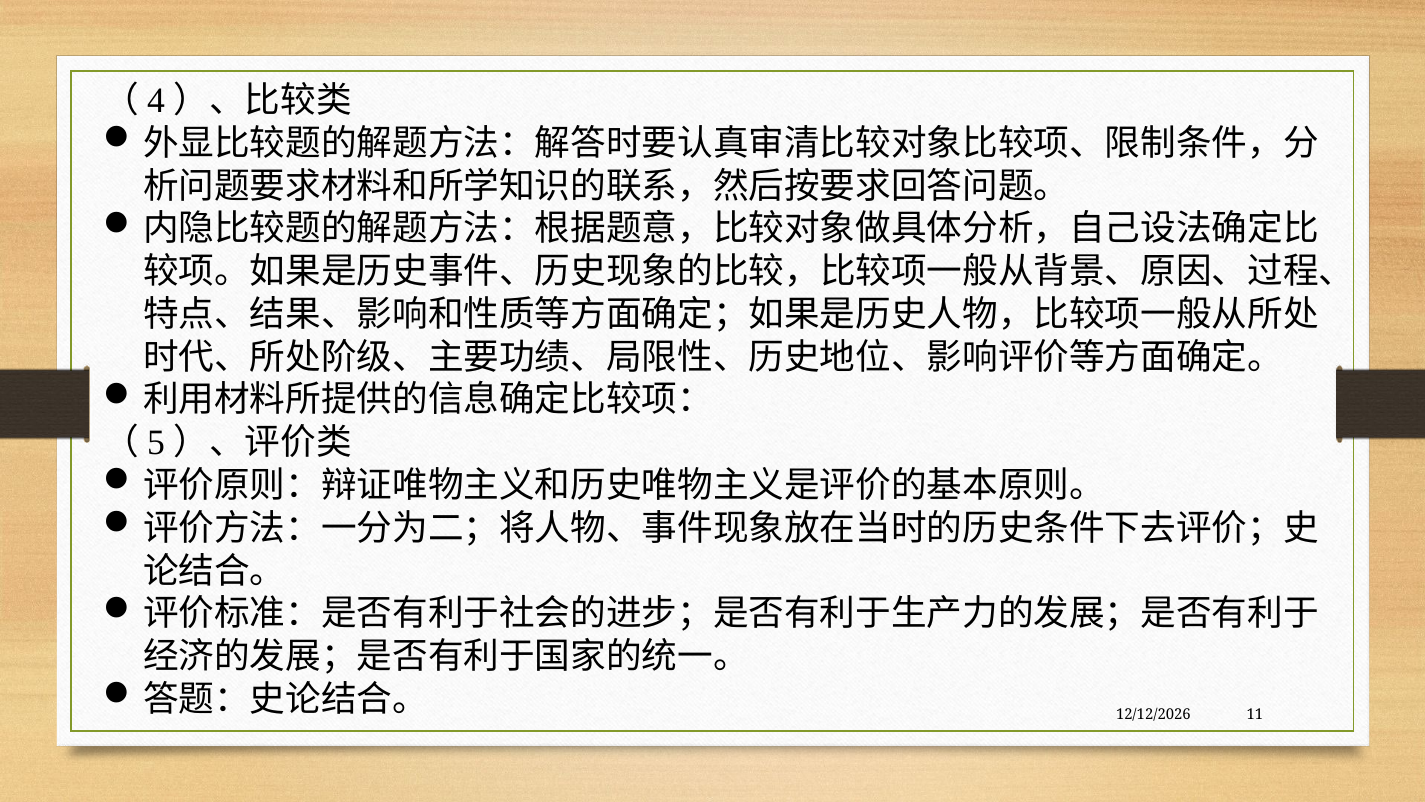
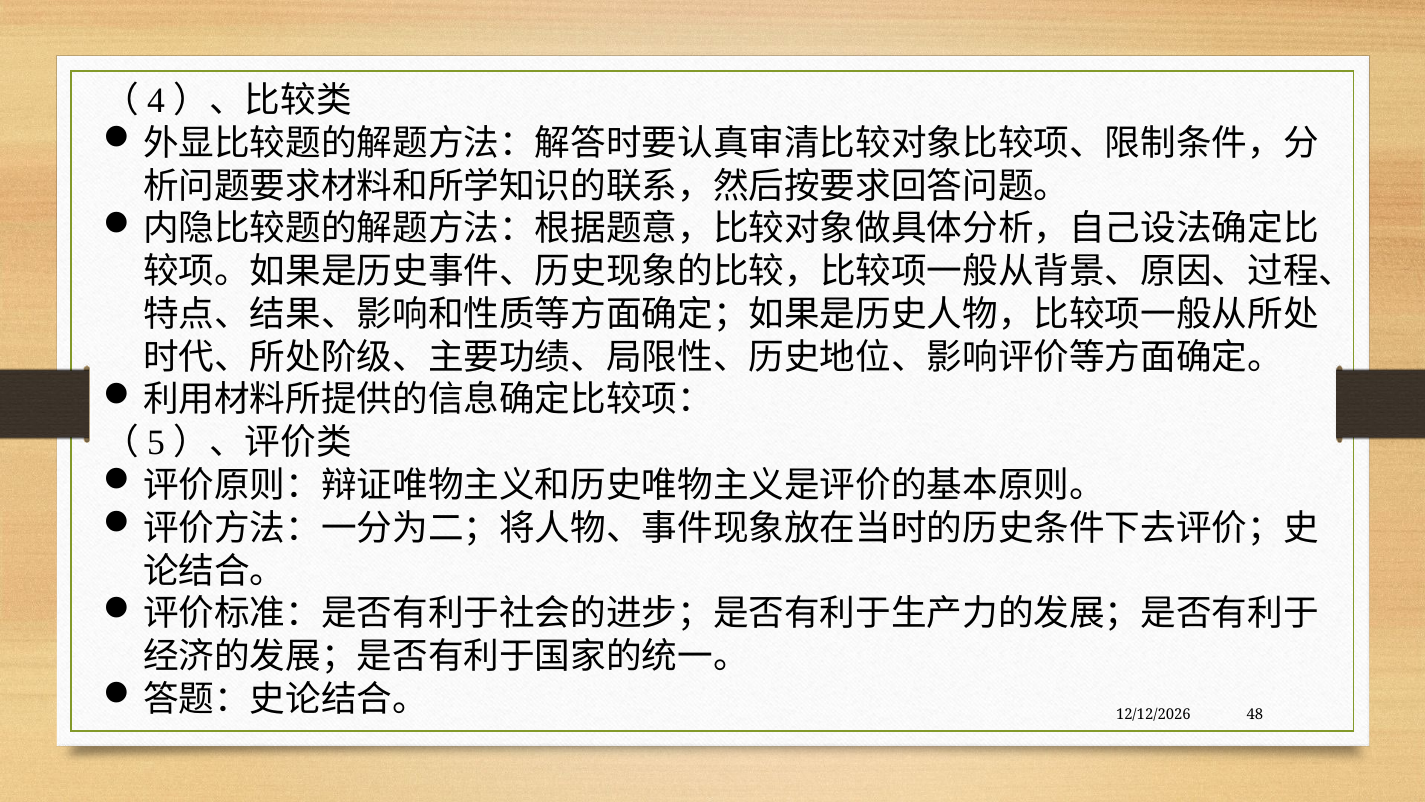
11: 11 -> 48 (1255, 714)
